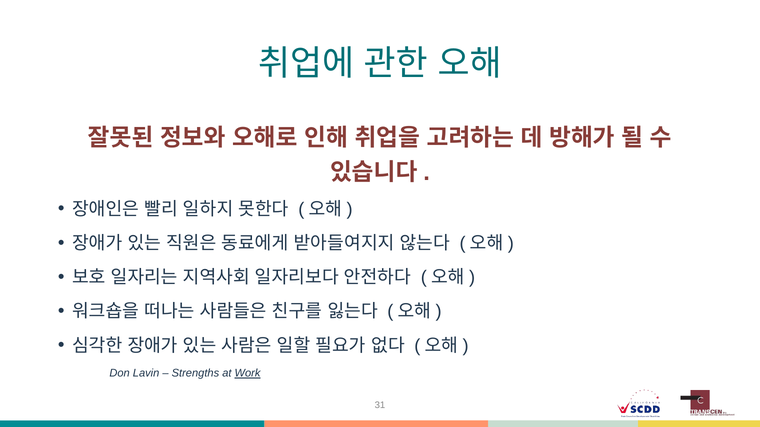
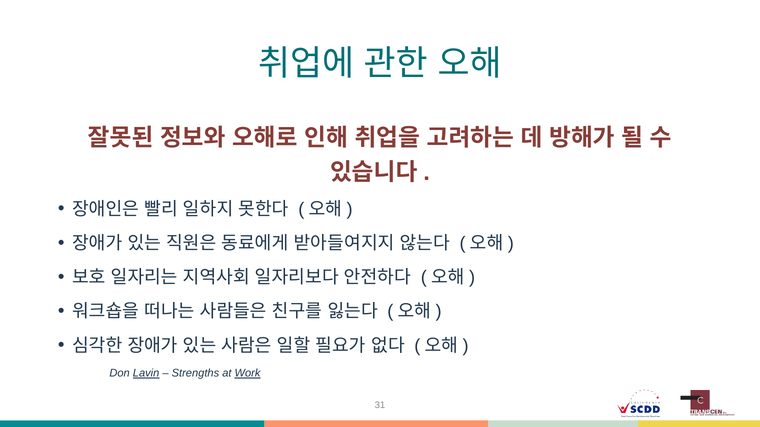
Lavin underline: none -> present (146, 374)
